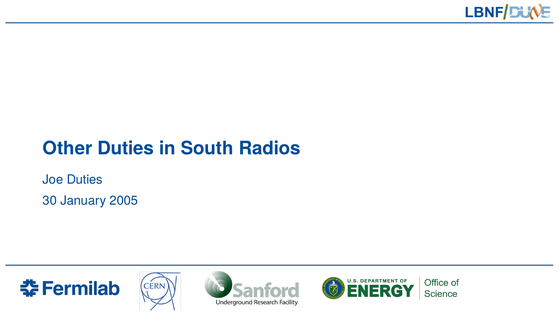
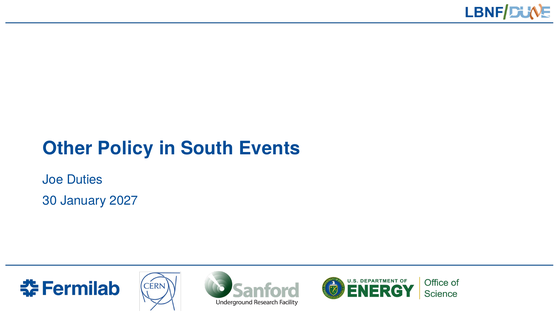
Other Duties: Duties -> Policy (126, 149)
Radios: Radios -> Events (270, 149)
2005: 2005 -> 2027 (124, 201)
